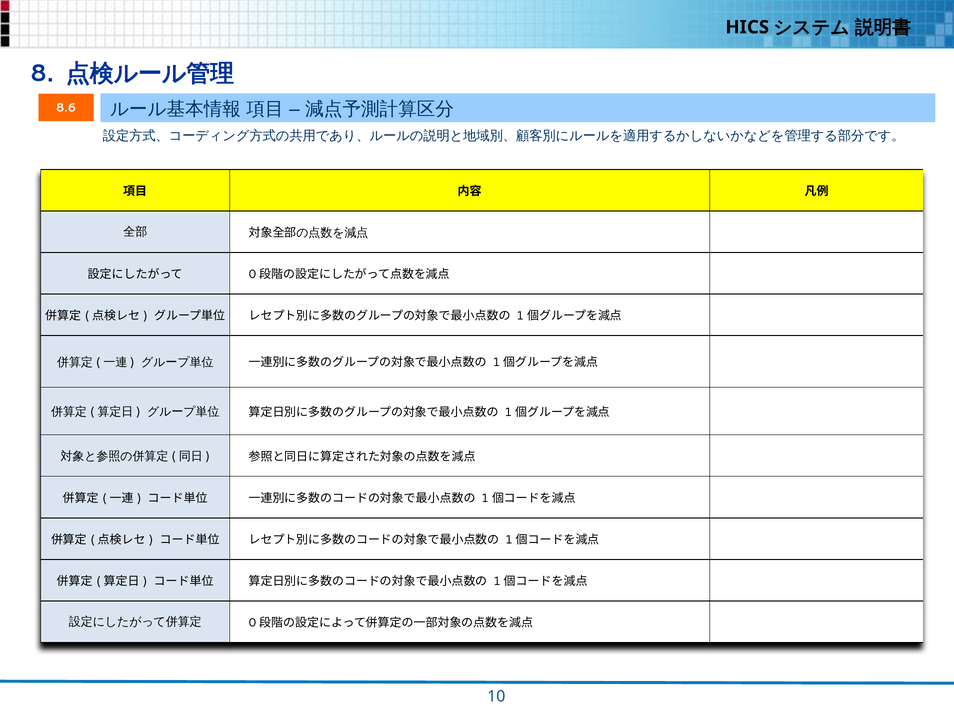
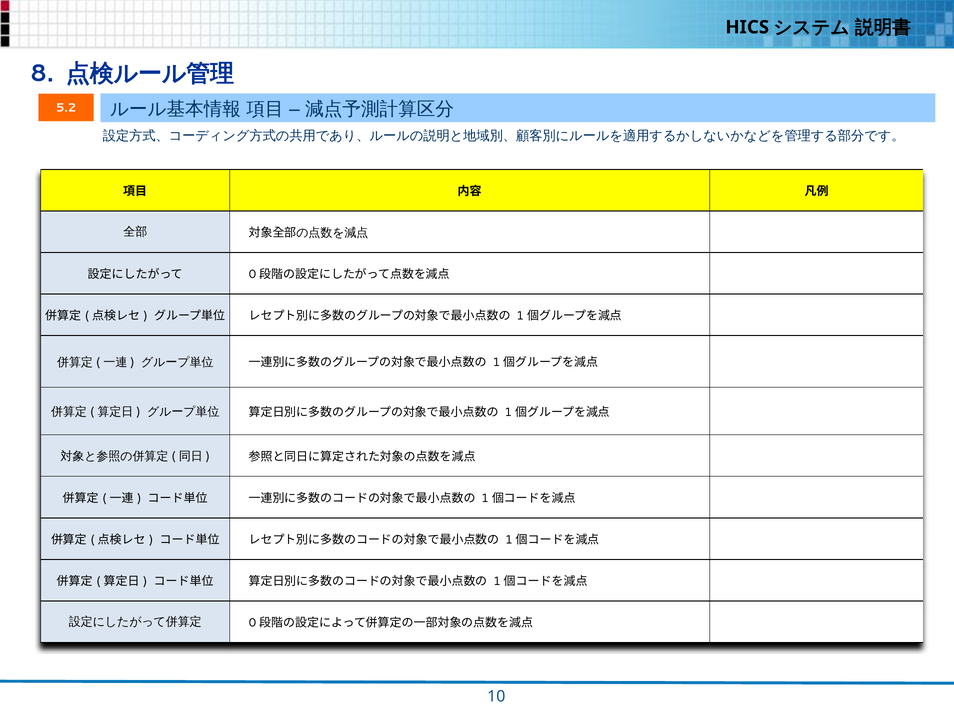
8.6: 8.6 -> 5.2 (66, 108)
